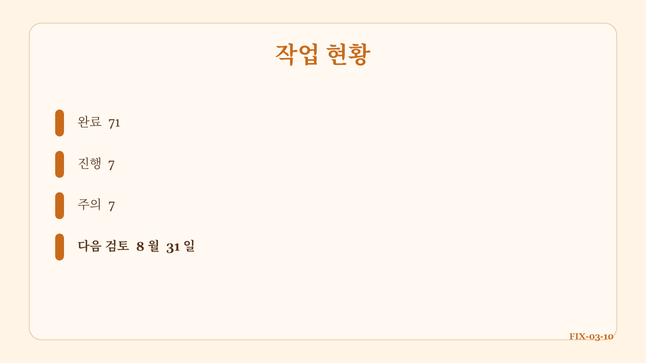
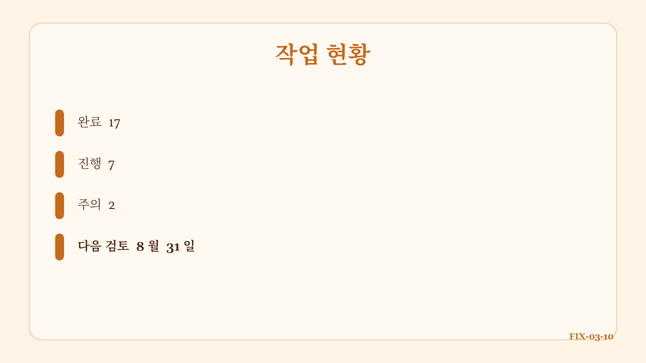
71: 71 -> 17 (114, 123)
7: 7 -> 2 (112, 205)
